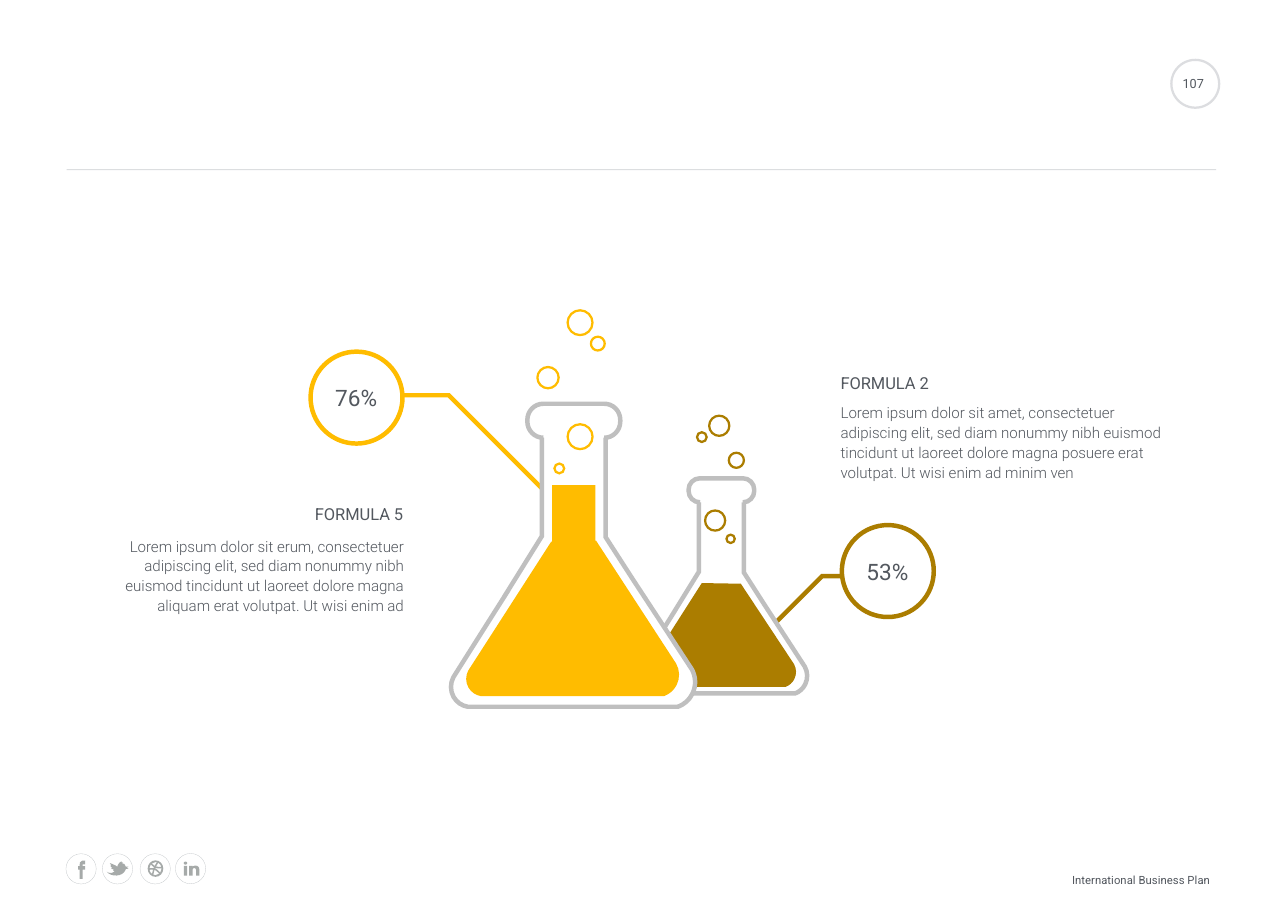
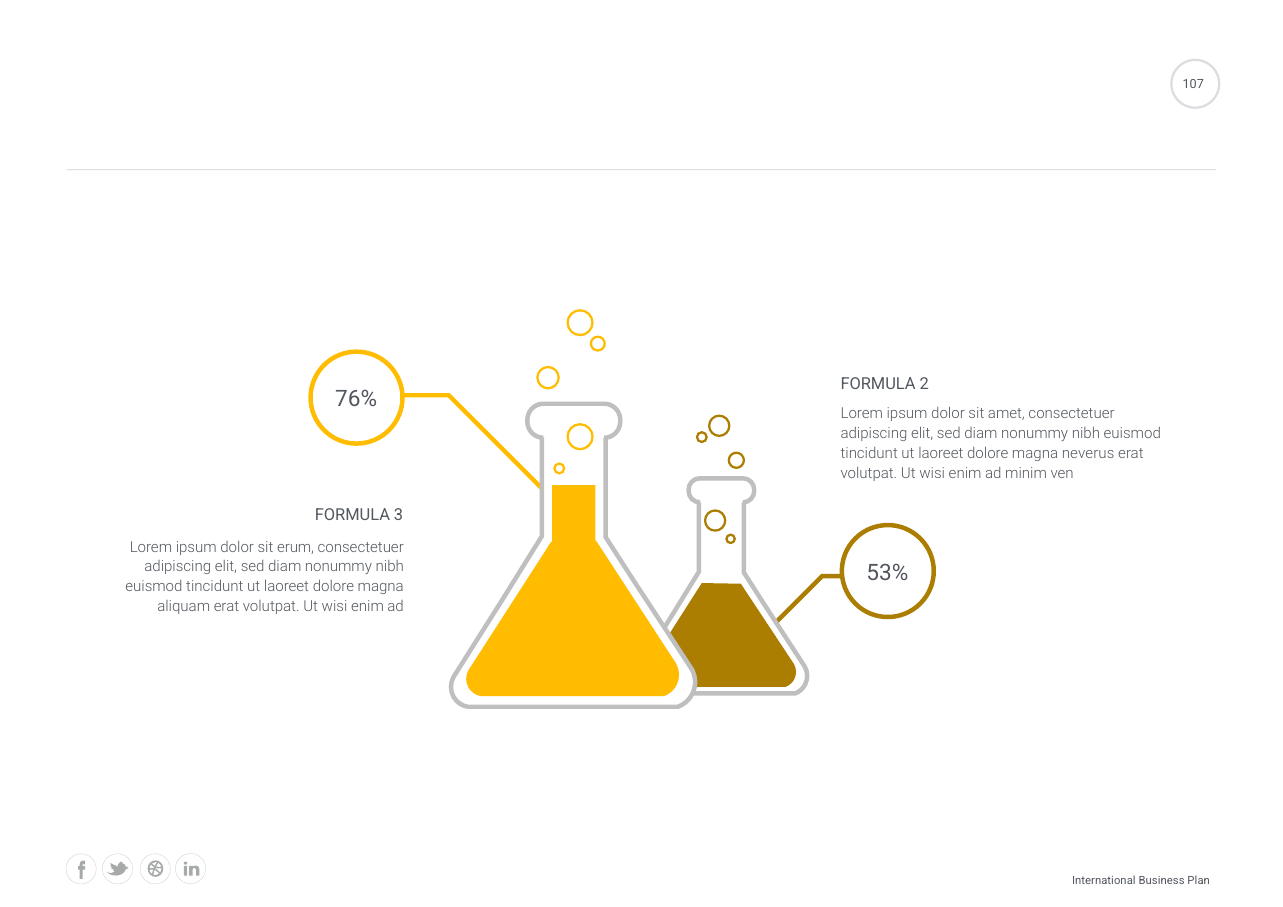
posuere: posuere -> neverus (1088, 454)
5: 5 -> 3 (399, 515)
